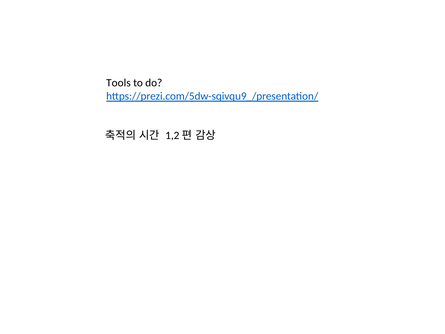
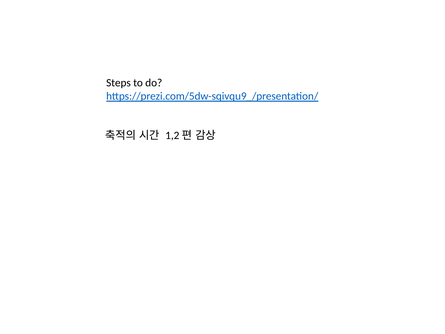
Tools: Tools -> Steps (118, 83)
